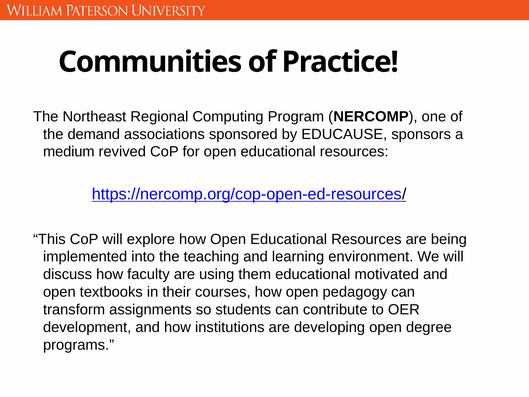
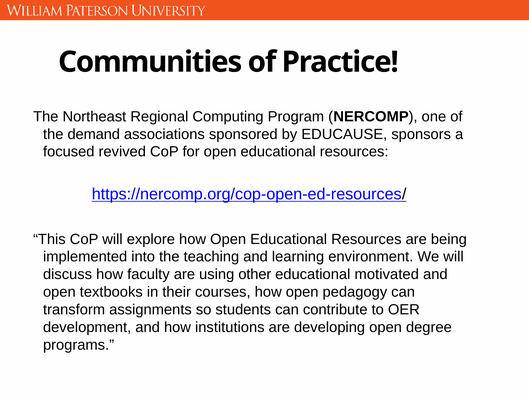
medium: medium -> focused (69, 152)
them: them -> other (255, 274)
